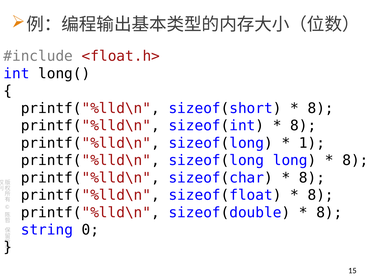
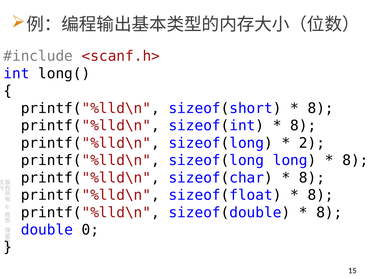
<float.h>: <float.h> -> <scanf.h> (121, 56)
1: 1 -> 2 (312, 143)
string: string -> double (47, 230)
